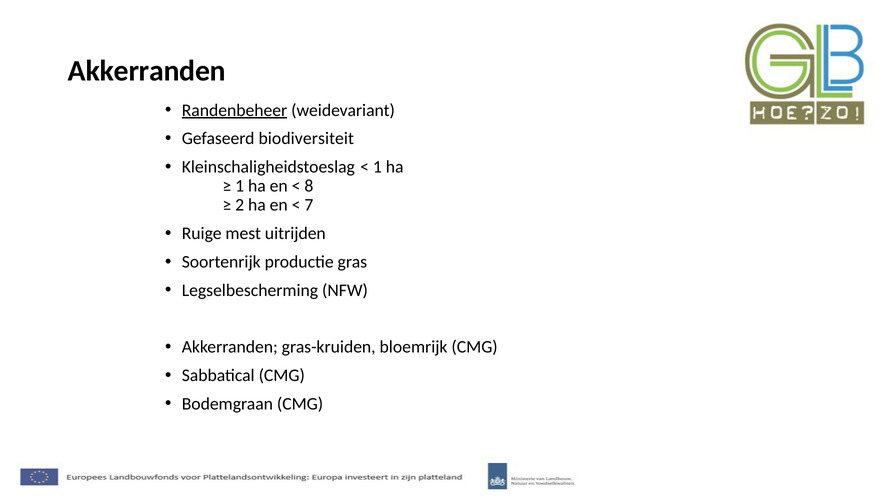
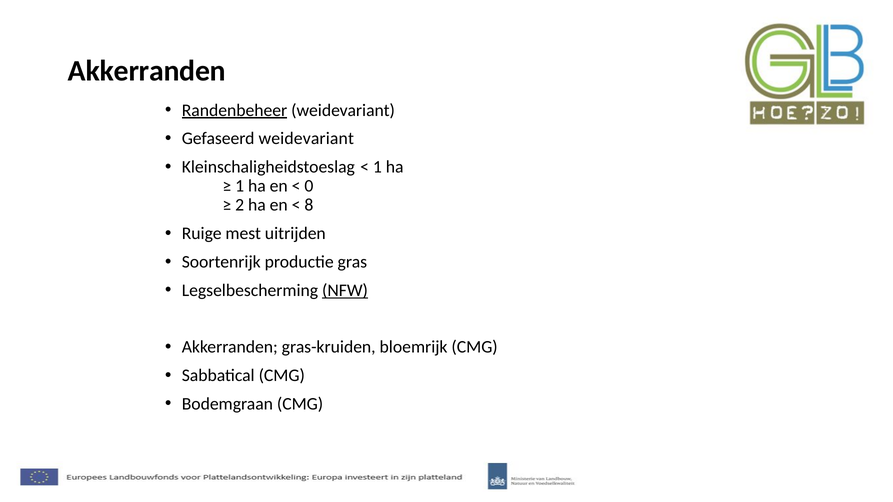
Gefaseerd biodiversiteit: biodiversiteit -> weidevariant (306, 139)
8: 8 -> 0 (309, 186)
7: 7 -> 8 (309, 205)
NFW underline: none -> present (345, 290)
